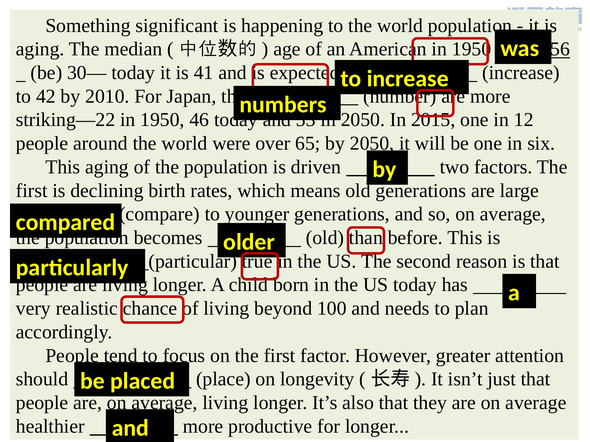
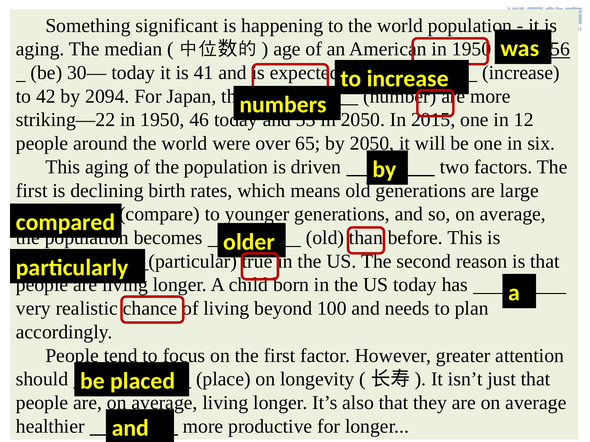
2010: 2010 -> 2094 (107, 96)
